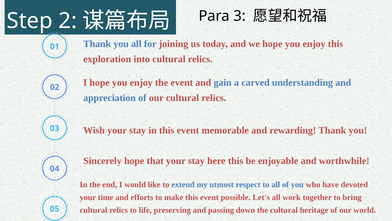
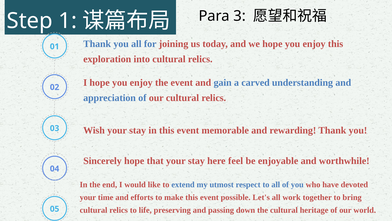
2: 2 -> 1 (68, 21)
here this: this -> feel (236, 160)
